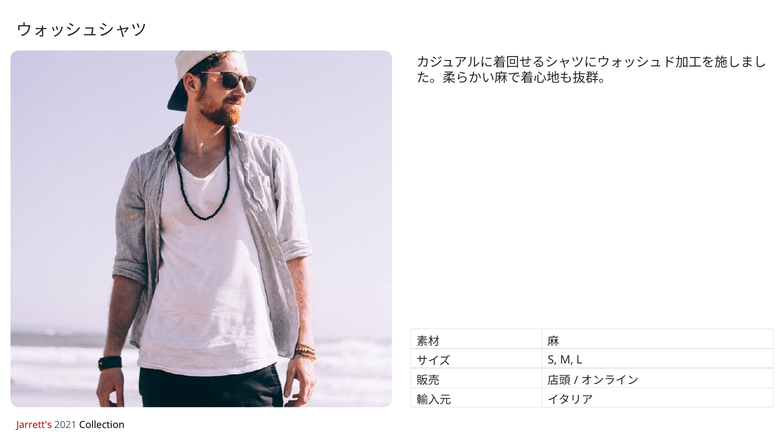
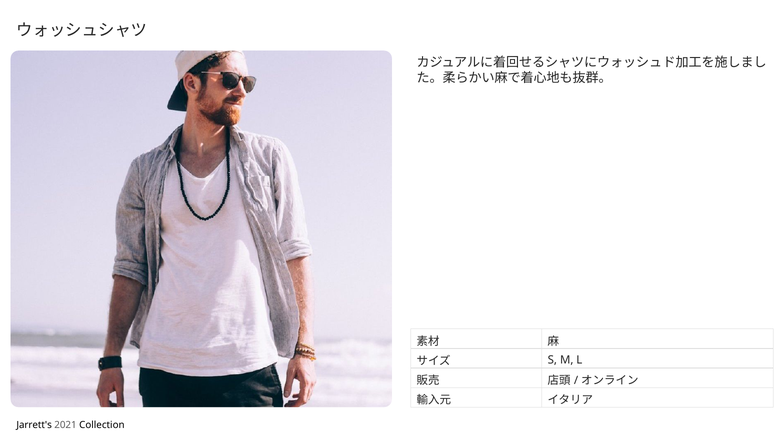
Jarrett's colour: red -> black (34, 425)
